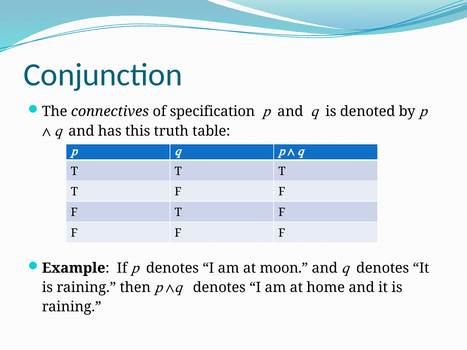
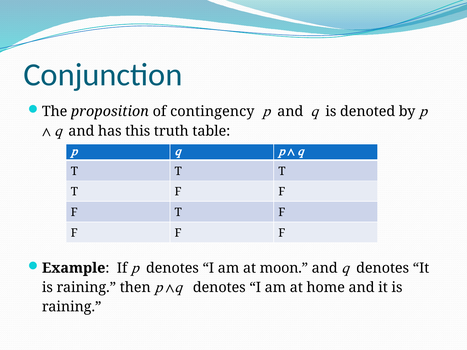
connectives: connectives -> proposition (110, 112)
specification: specification -> contingency (212, 112)
